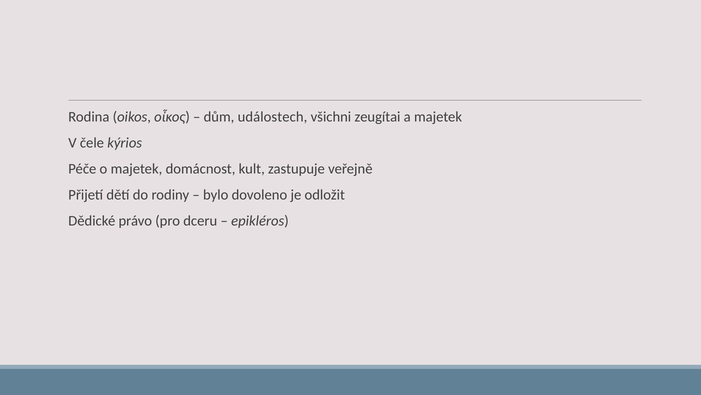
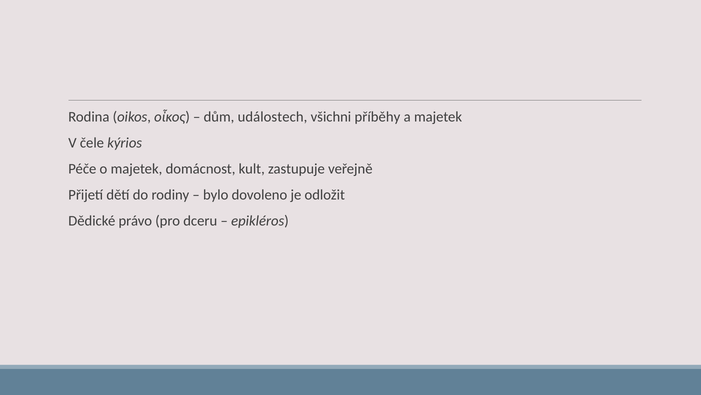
zeugítai: zeugítai -> příběhy (377, 117)
